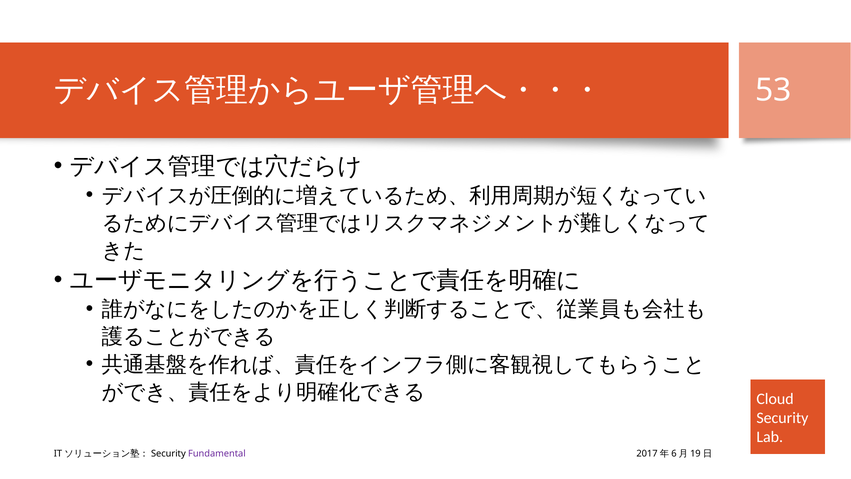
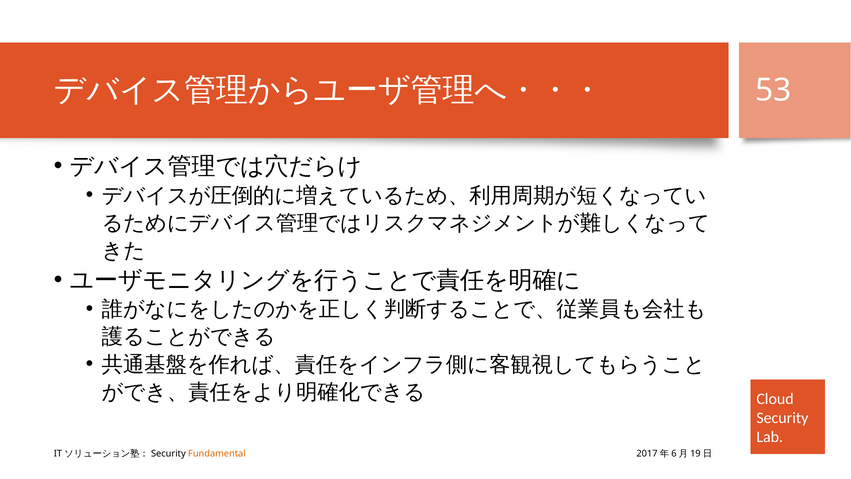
Fundamental colour: purple -> orange (217, 453)
